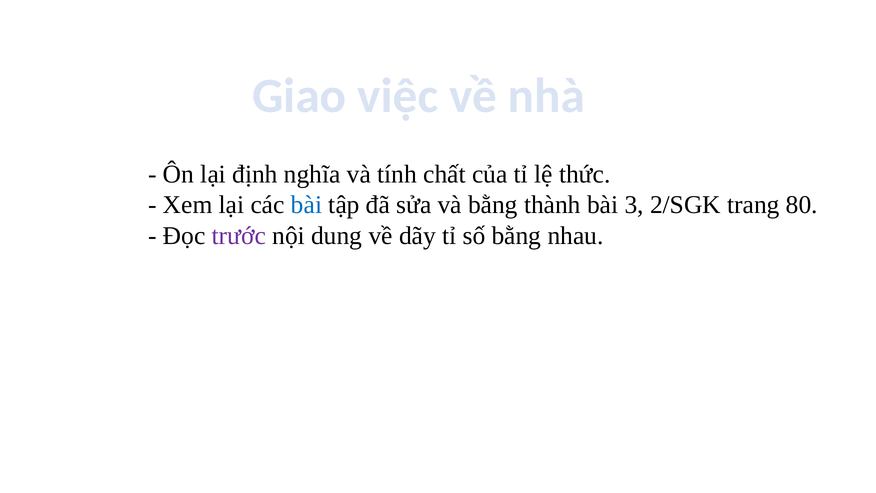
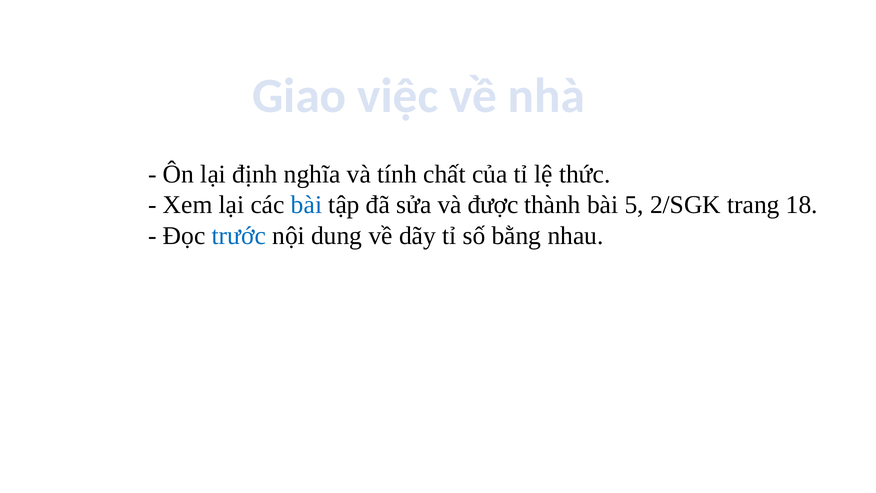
và bằng: bằng -> được (493, 205)
3: 3 -> 5 (634, 205)
80: 80 -> 18 (802, 205)
trước colour: purple -> blue (239, 236)
